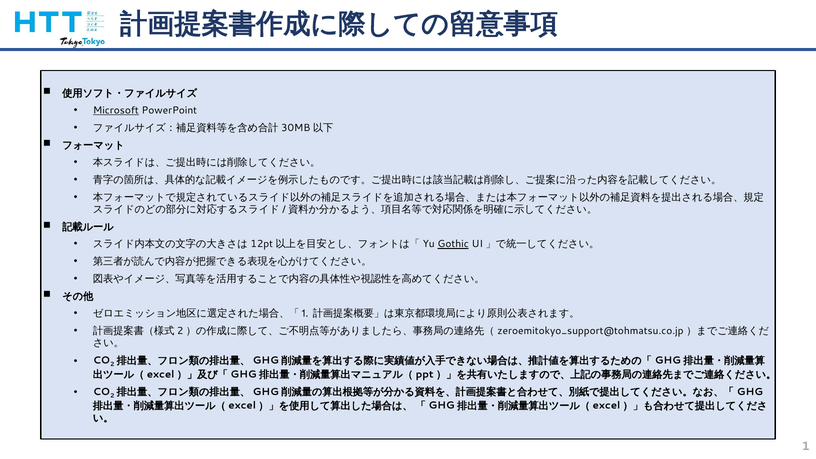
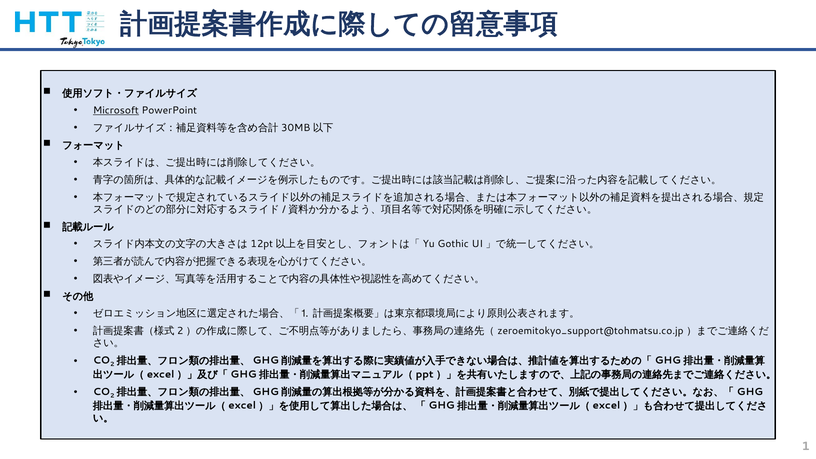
Gothic underline: present -> none (453, 244)
